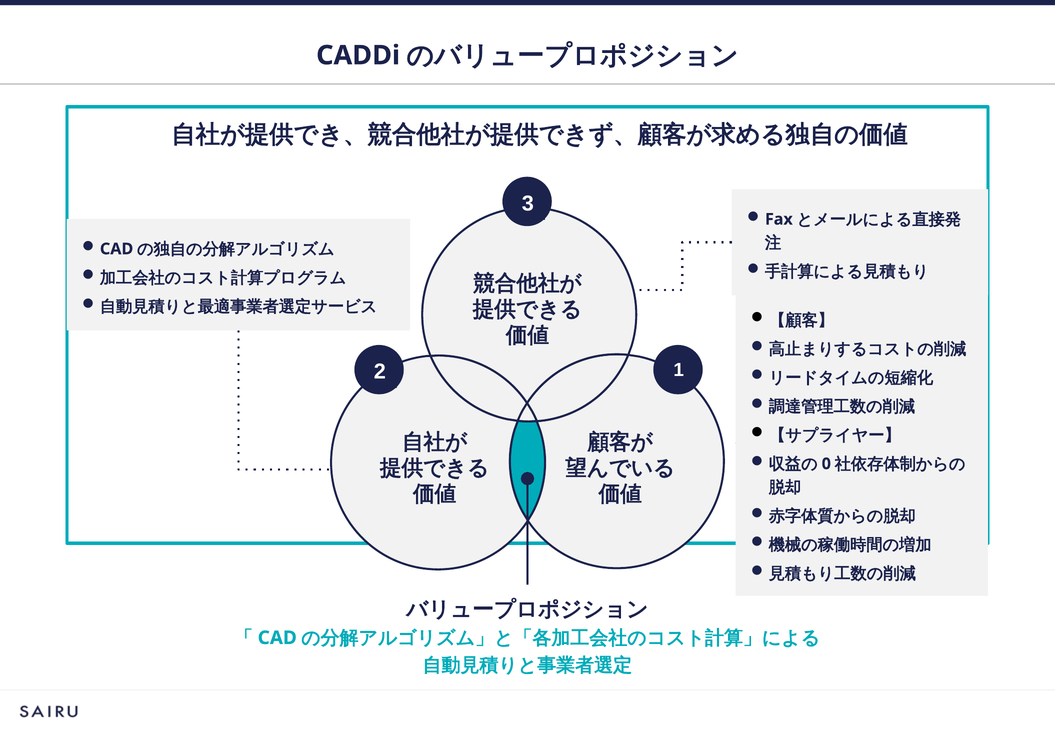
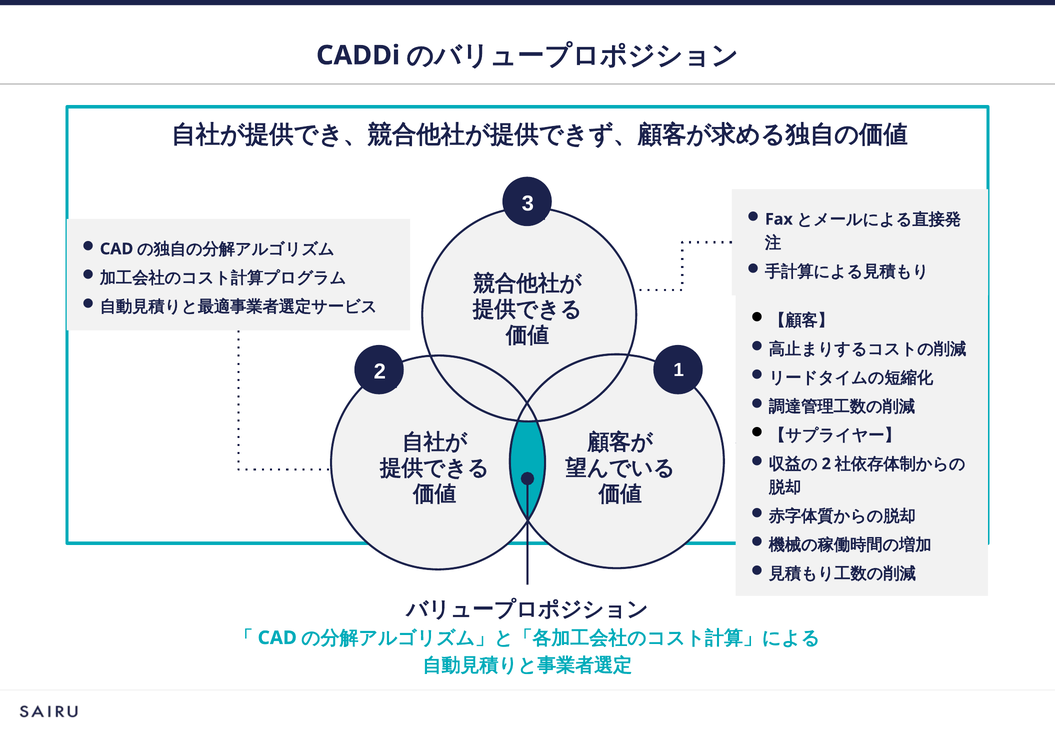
0: 0 -> 2 (826, 464)
